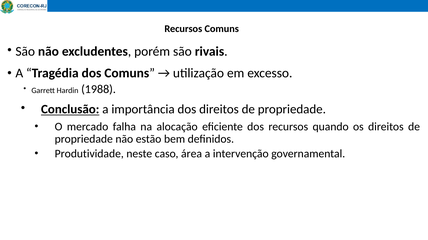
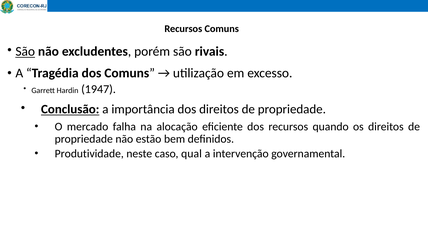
São underline: none -> present (25, 52)
1988: 1988 -> 1947 (99, 89)
área: área -> qual (192, 154)
